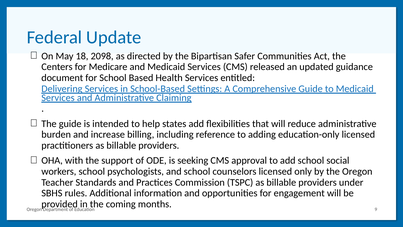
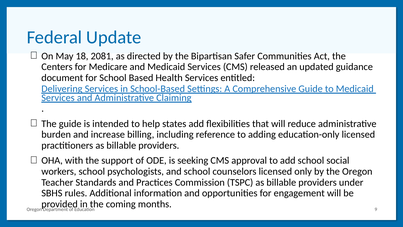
2098: 2098 -> 2081 (102, 56)
